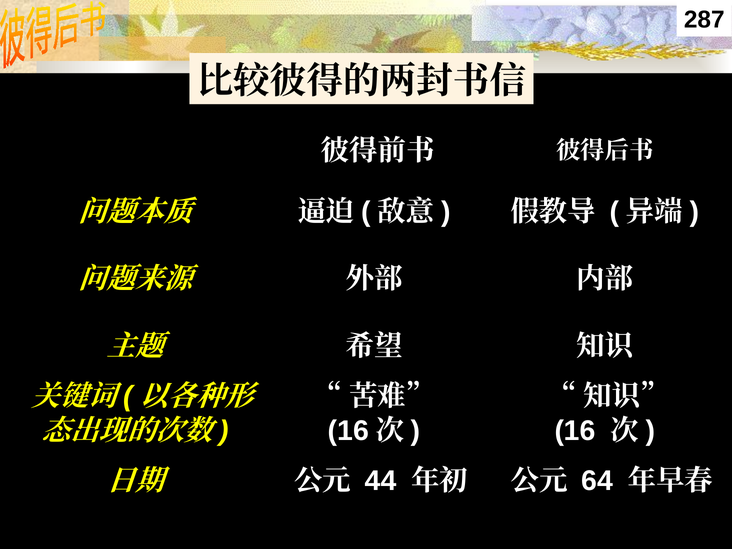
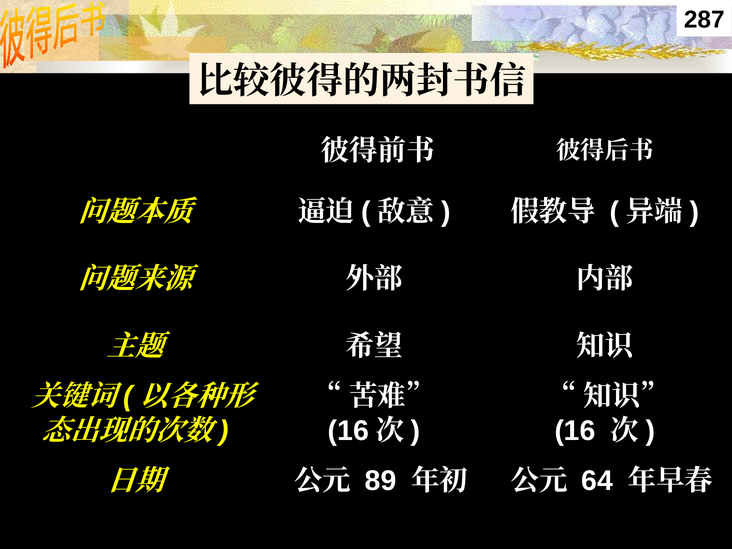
44: 44 -> 89 (381, 481)
